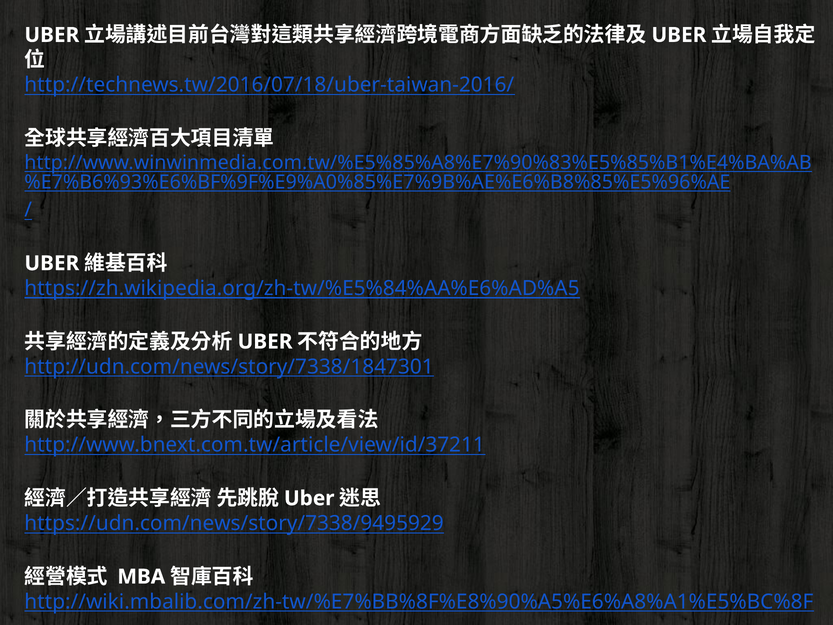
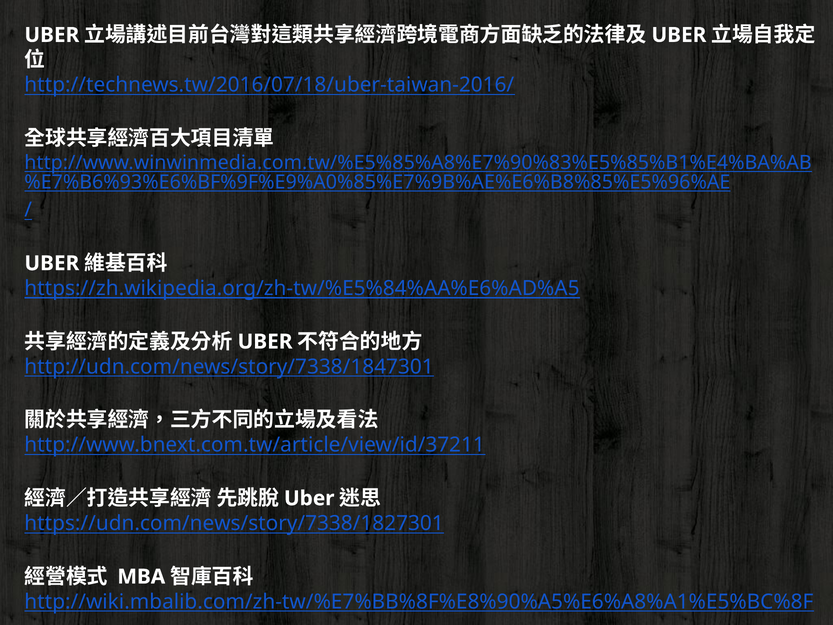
https://udn.com/news/story/7338/9495929: https://udn.com/news/story/7338/9495929 -> https://udn.com/news/story/7338/1827301 (234, 523)
